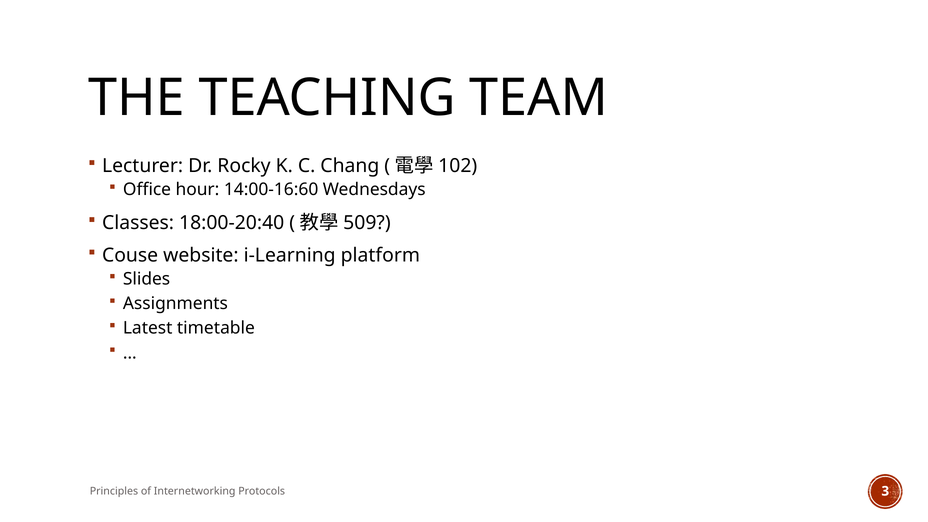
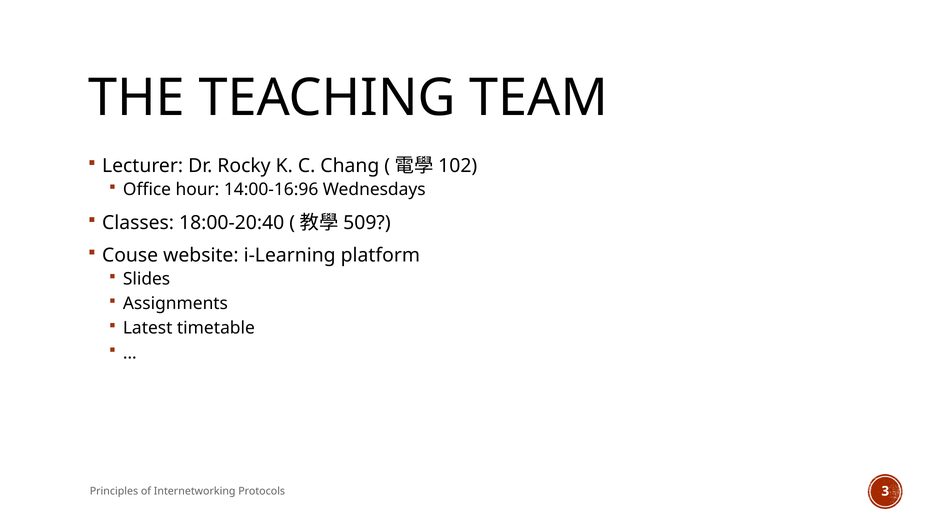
14:00-16:60: 14:00-16:60 -> 14:00-16:96 (271, 189)
